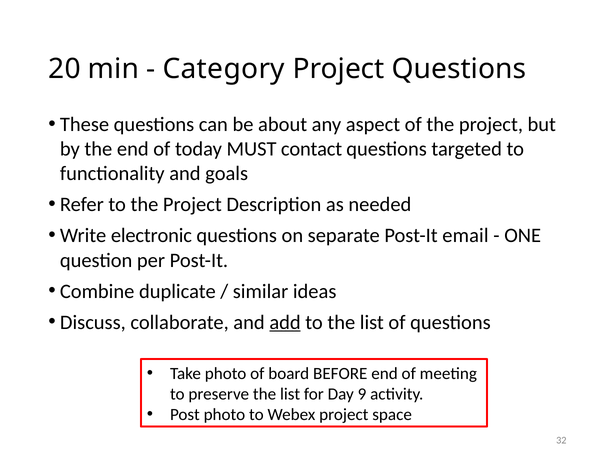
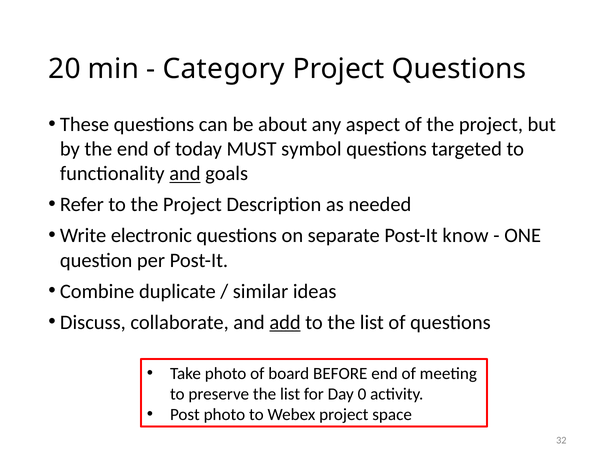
contact: contact -> symbol (311, 149)
and underline: none -> present (185, 174)
email: email -> know (465, 236)
9: 9 -> 0 (362, 394)
